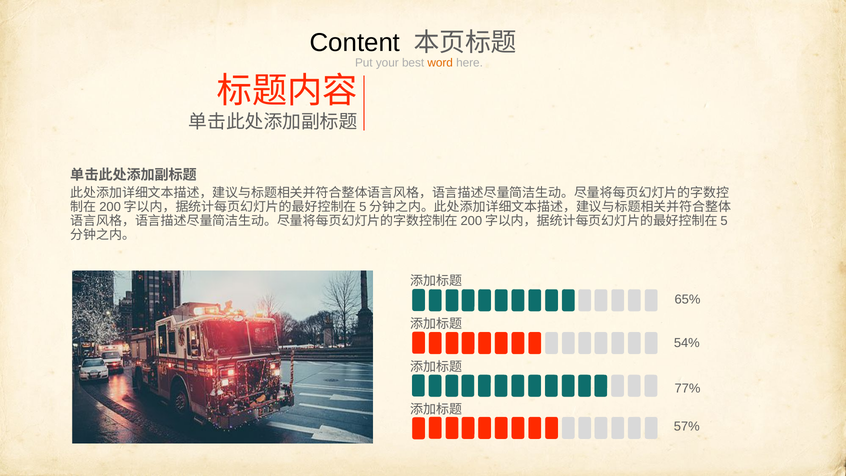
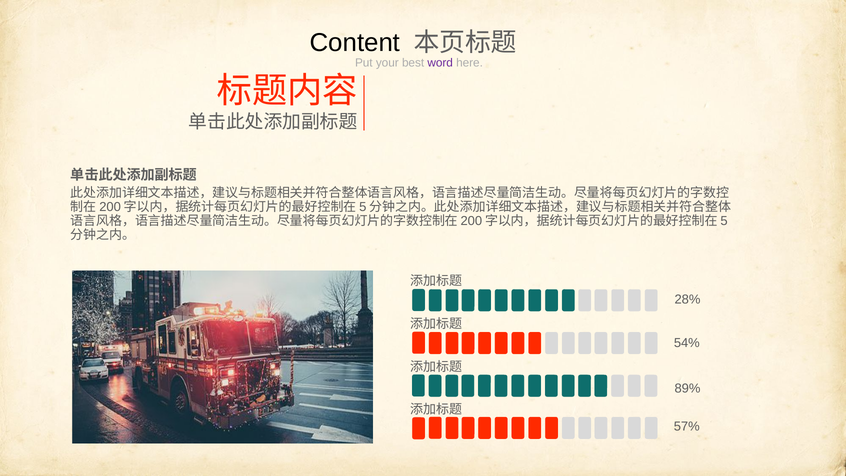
word colour: orange -> purple (440, 63)
65%: 65% -> 28% (687, 299)
77%: 77% -> 89% (687, 389)
